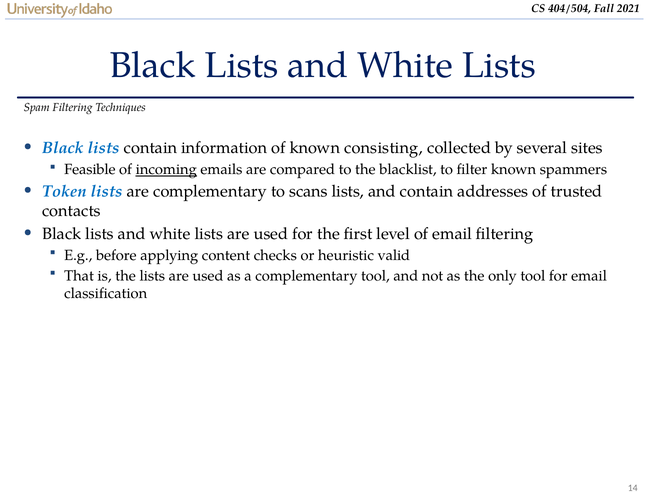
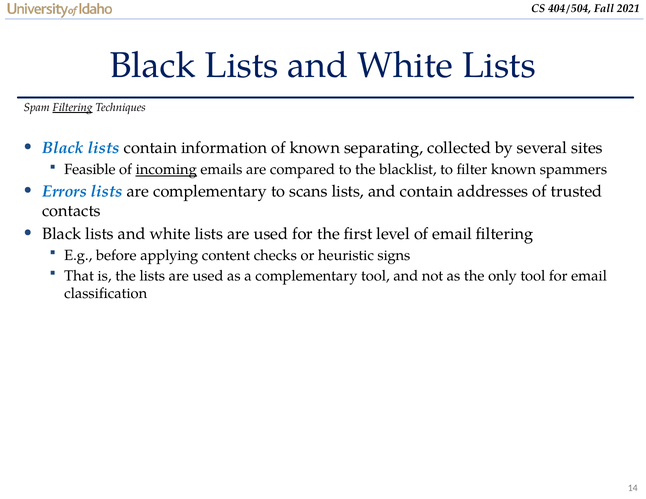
Filtering underline: none -> present (73, 108)
consisting: consisting -> separating (384, 148)
Token: Token -> Errors (65, 192)
valid: valid -> signs (394, 255)
